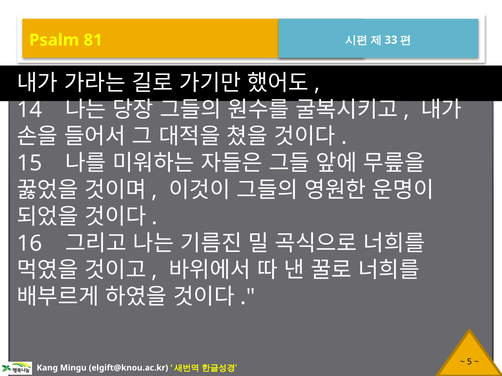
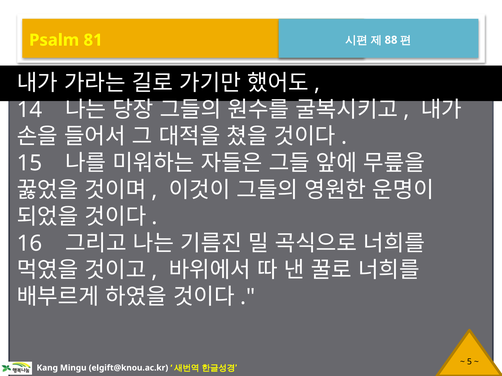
33: 33 -> 88 (391, 40)
